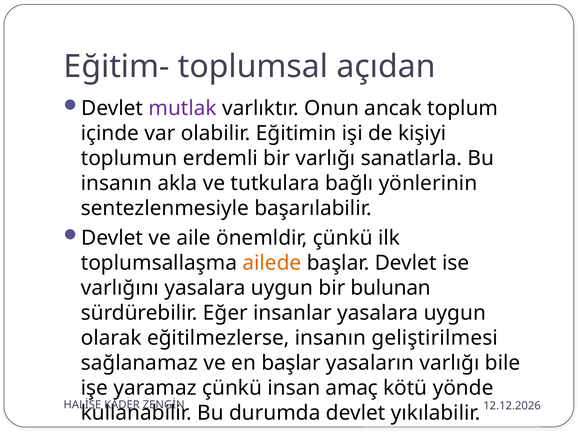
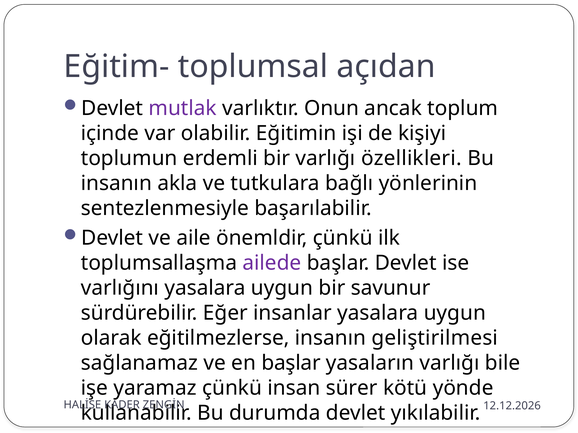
sanatlarla: sanatlarla -> özellikleri (411, 158)
ailede colour: orange -> purple (272, 263)
bulunan: bulunan -> savunur (391, 288)
amaç: amaç -> sürer (352, 388)
